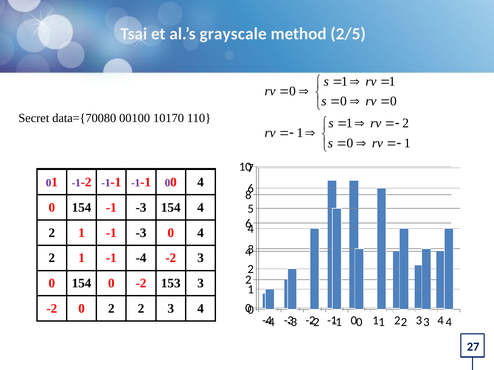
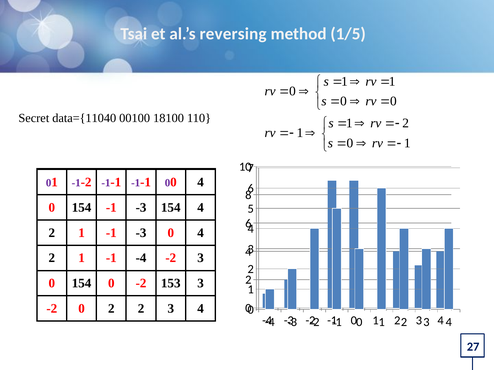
grayscale: grayscale -> reversing (233, 34)
2/5: 2/5 -> 1/5 (348, 34)
data={70080: data={70080 -> data={11040 (84, 118)
10170: 10170 -> 18100 (169, 118)
